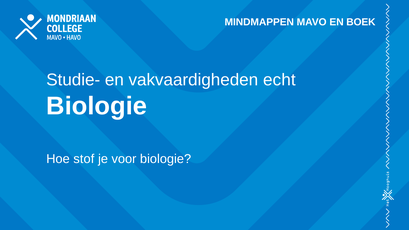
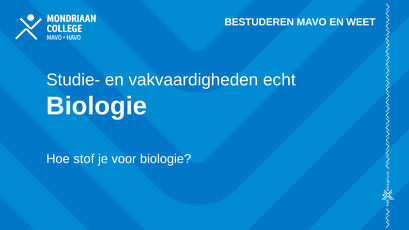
MINDMAPPEN: MINDMAPPEN -> BESTUDEREN (259, 22)
BOEK: BOEK -> WEET (361, 22)
